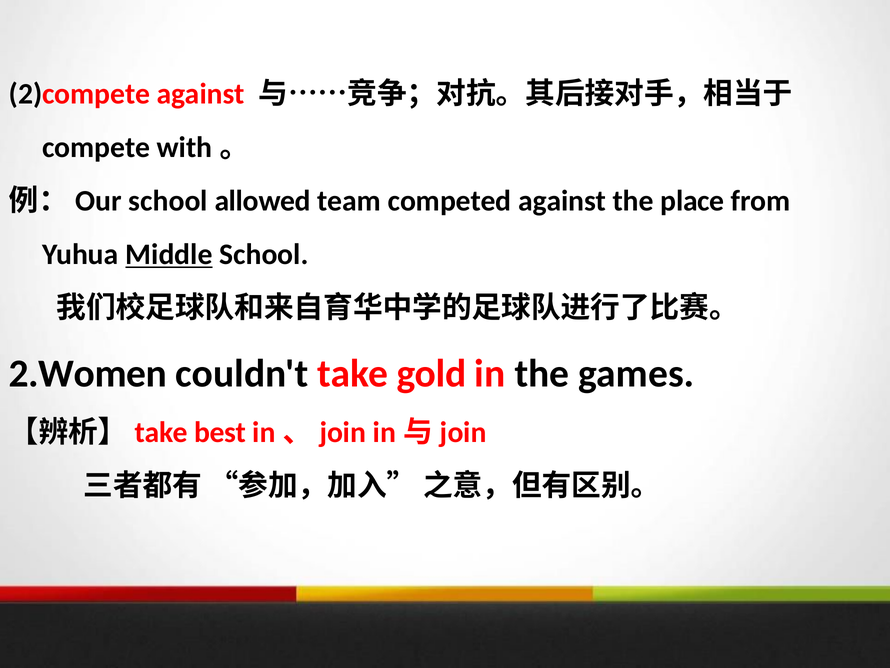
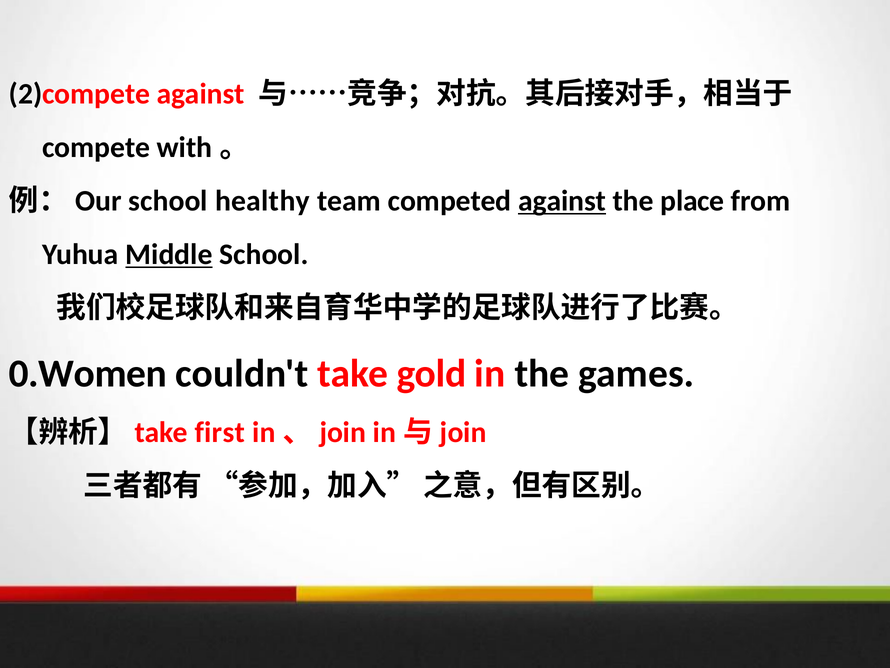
allowed: allowed -> healthy (262, 201)
against underline: none -> present (562, 201)
2.Women: 2.Women -> 0.Women (88, 374)
best: best -> first (220, 432)
